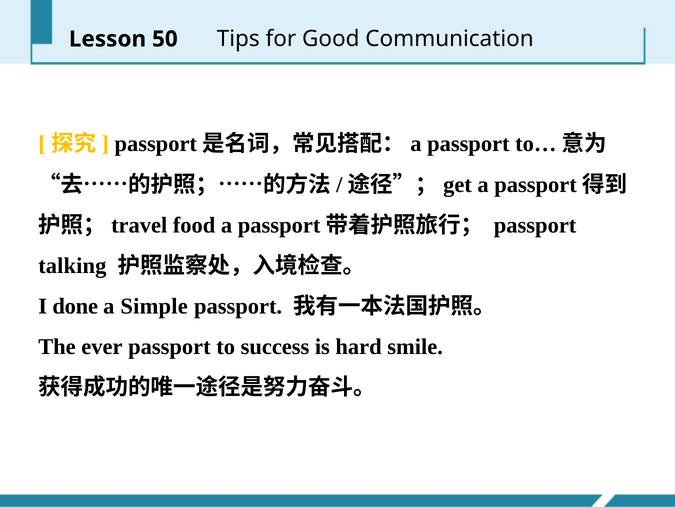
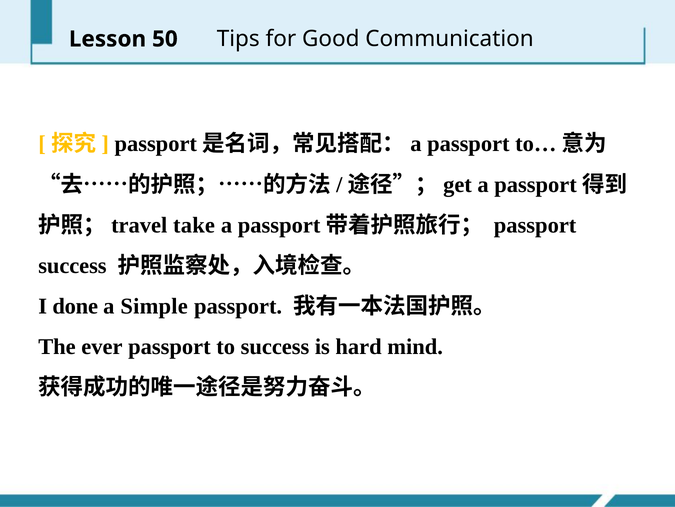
food: food -> take (194, 225)
talking: talking -> success (72, 265)
smile: smile -> mind (415, 346)
